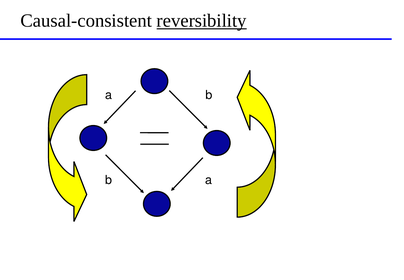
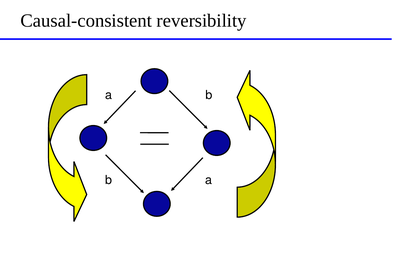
reversibility underline: present -> none (202, 21)
